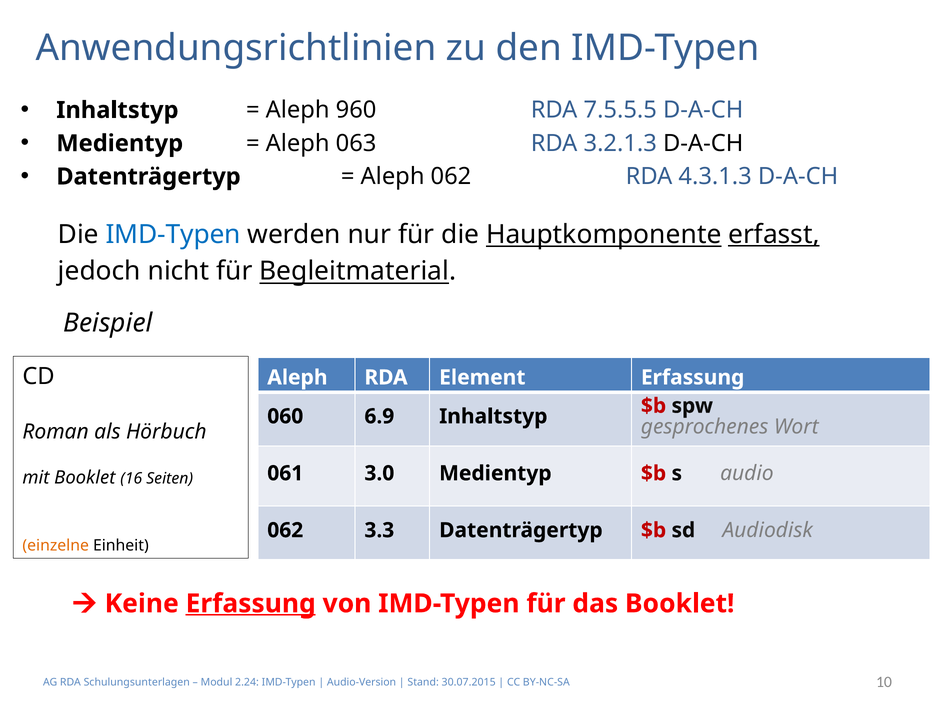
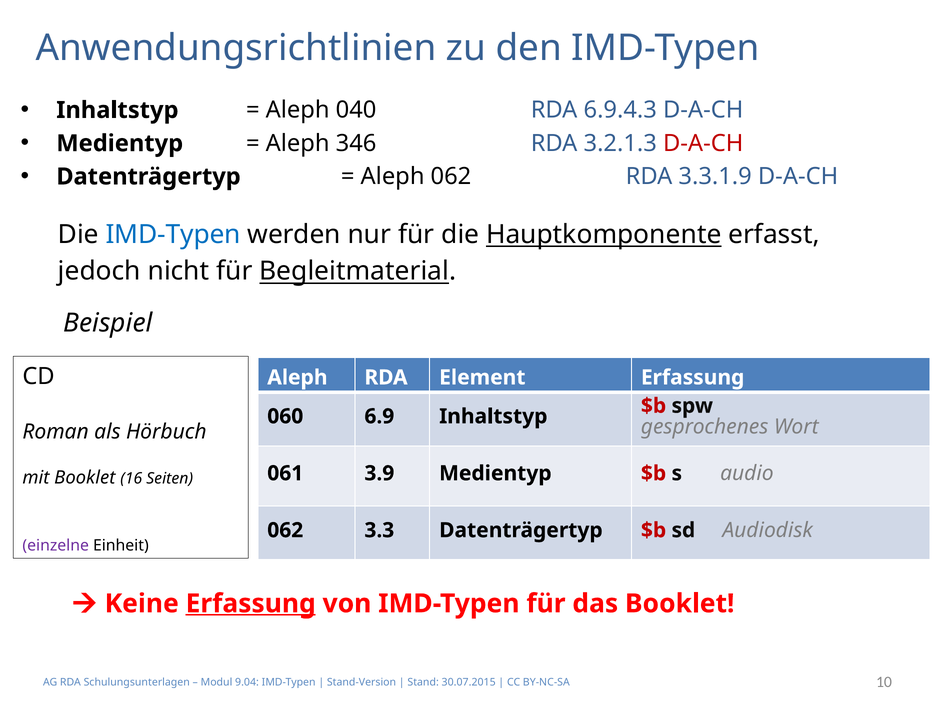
960: 960 -> 040 (356, 110)
7.5.5.5: 7.5.5.5 -> 6.9.4.3 (620, 110)
063: 063 -> 346 (356, 143)
D-A-CH colour: black -> red (703, 143)
4.3.1.3: 4.3.1.3 -> 3.3.1.9 (715, 177)
erfasst underline: present -> none (774, 234)
3.0: 3.0 -> 3.9 (379, 473)
einzelne colour: orange -> purple (56, 545)
2.24: 2.24 -> 9.04 (247, 682)
Audio-Version: Audio-Version -> Stand-Version (362, 682)
